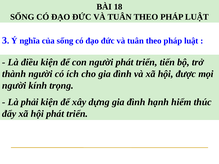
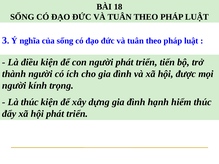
Là phải: phải -> thúc (30, 102)
